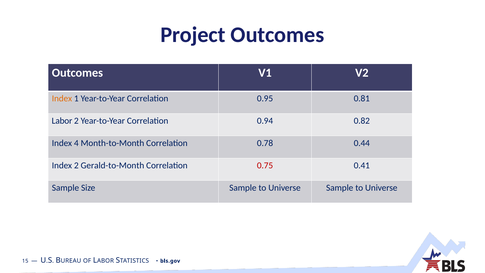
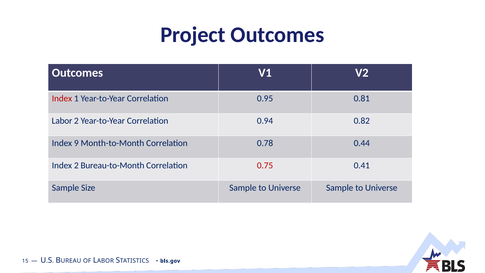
Index colour: orange -> red (62, 99)
4: 4 -> 9 (76, 143)
Gerald-to-Month: Gerald-to-Month -> Bureau-to-Month (113, 165)
